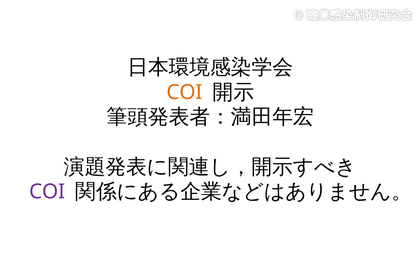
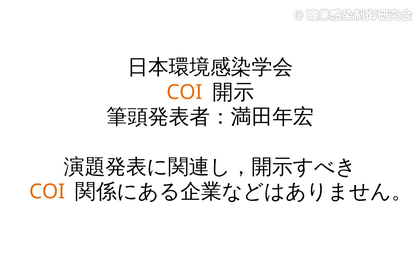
COI colour: purple -> orange (47, 192)
